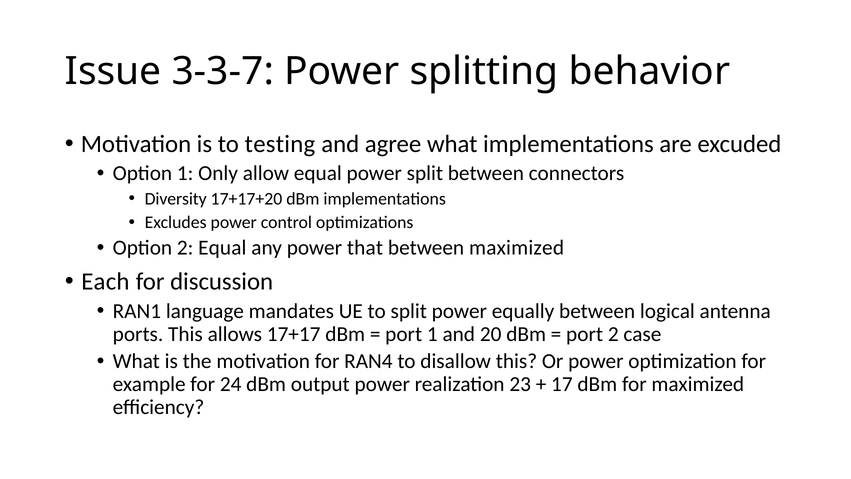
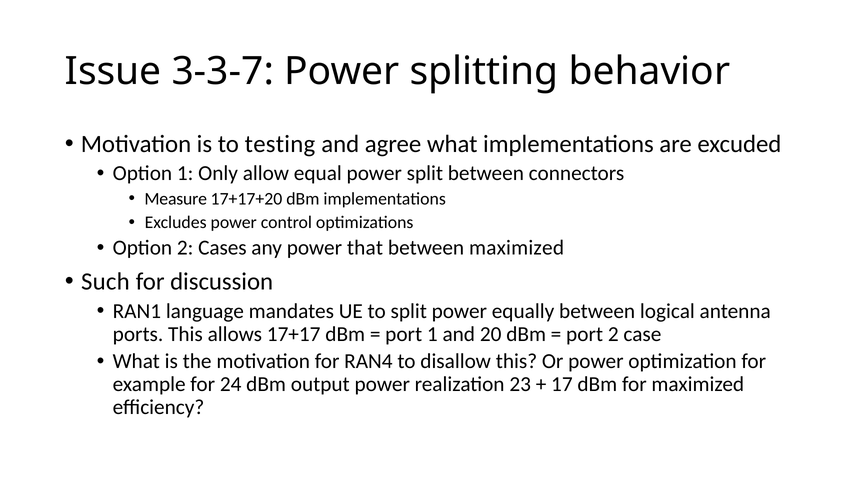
Diversity: Diversity -> Measure (176, 199)
2 Equal: Equal -> Cases (222, 248)
Each: Each -> Such (105, 281)
